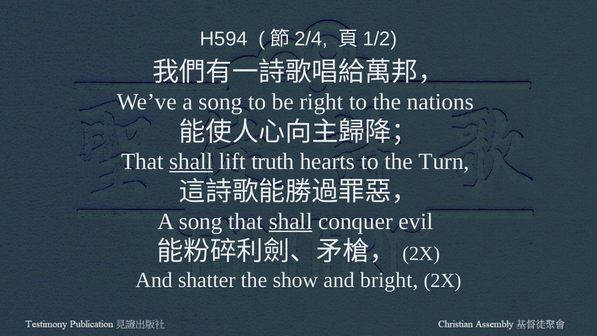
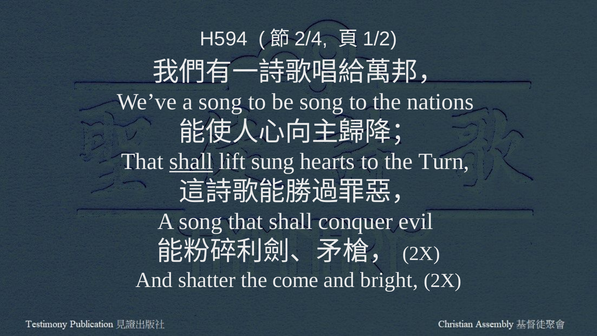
be right: right -> song (321, 102)
truth: truth -> sung (273, 162)
shall underline: present -> none (291, 221)
show: show -> come (296, 280)
